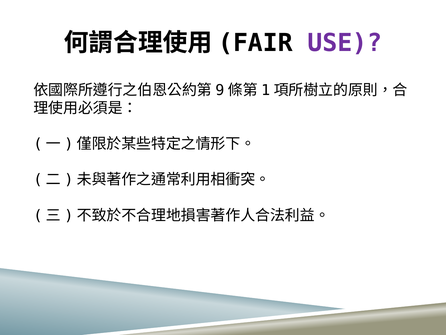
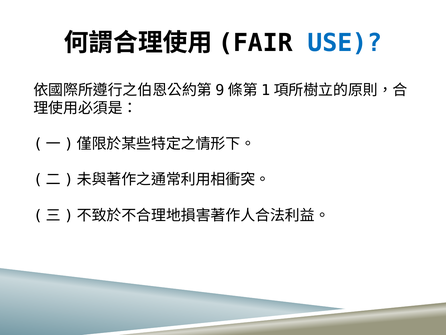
USE colour: purple -> blue (345, 43)
